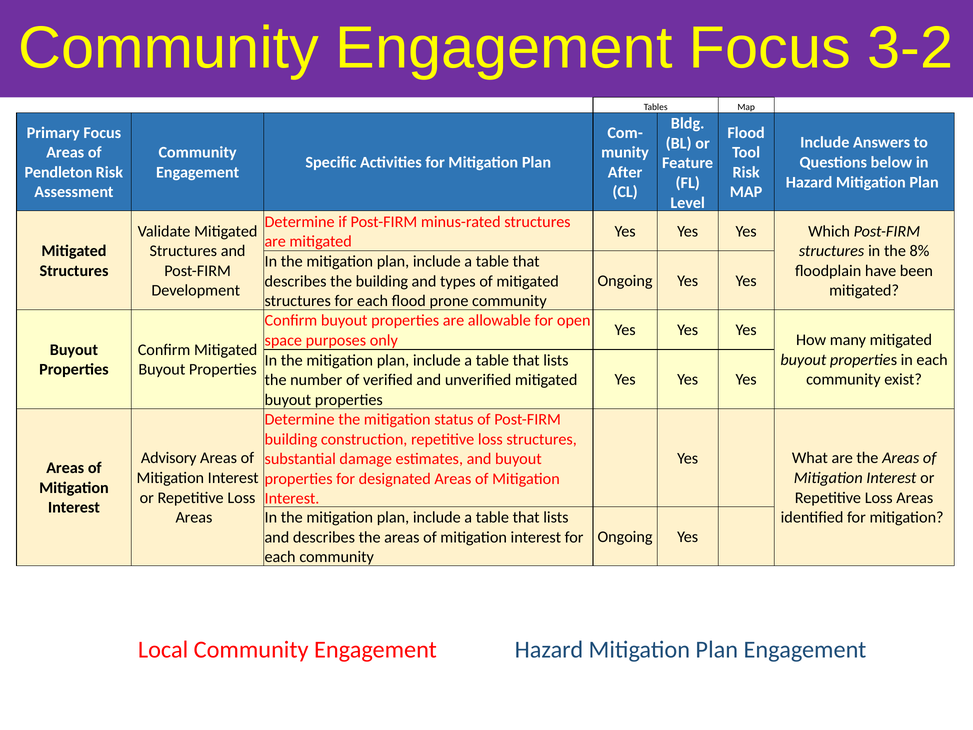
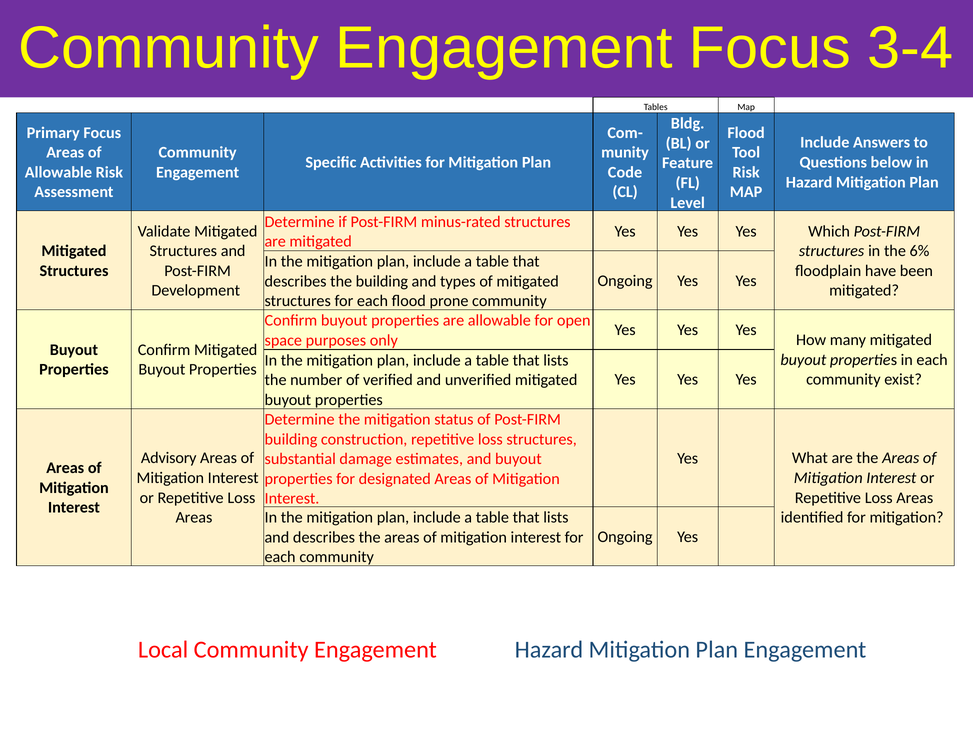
3-2: 3-2 -> 3-4 (910, 48)
Pendleton: Pendleton -> Allowable (58, 172)
After: After -> Code (625, 172)
8%: 8% -> 6% (919, 251)
